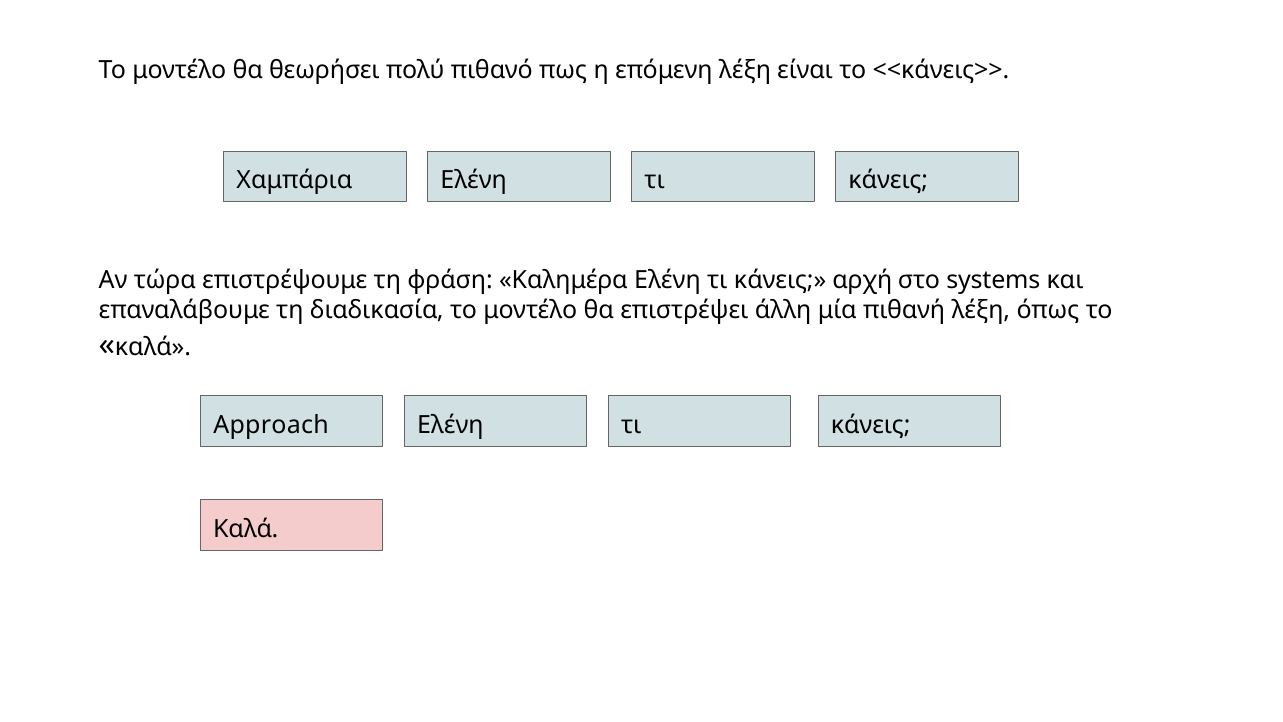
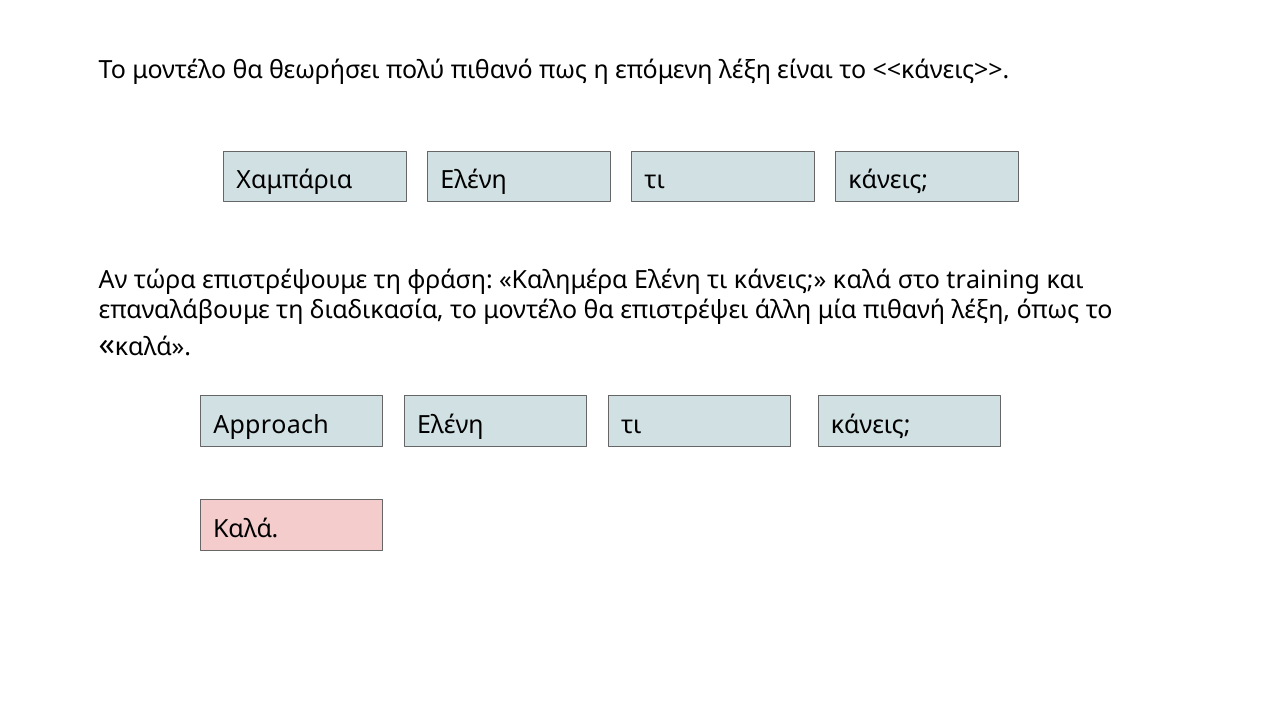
αρχή: αρχή -> καλά (862, 280)
systems: systems -> training (993, 280)
